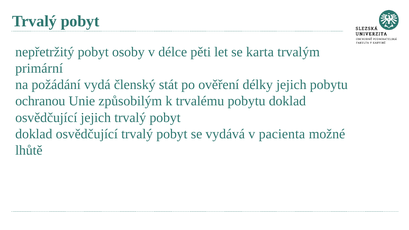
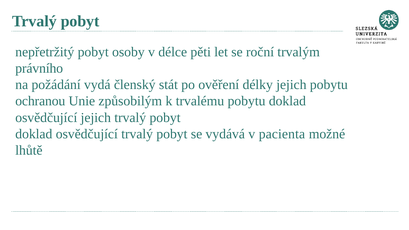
karta: karta -> roční (260, 52)
primární: primární -> právního (39, 68)
